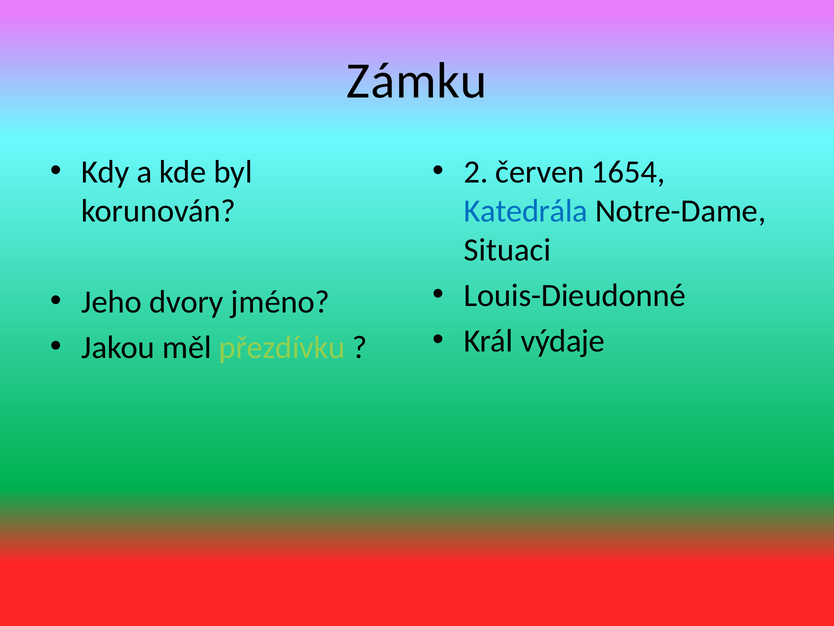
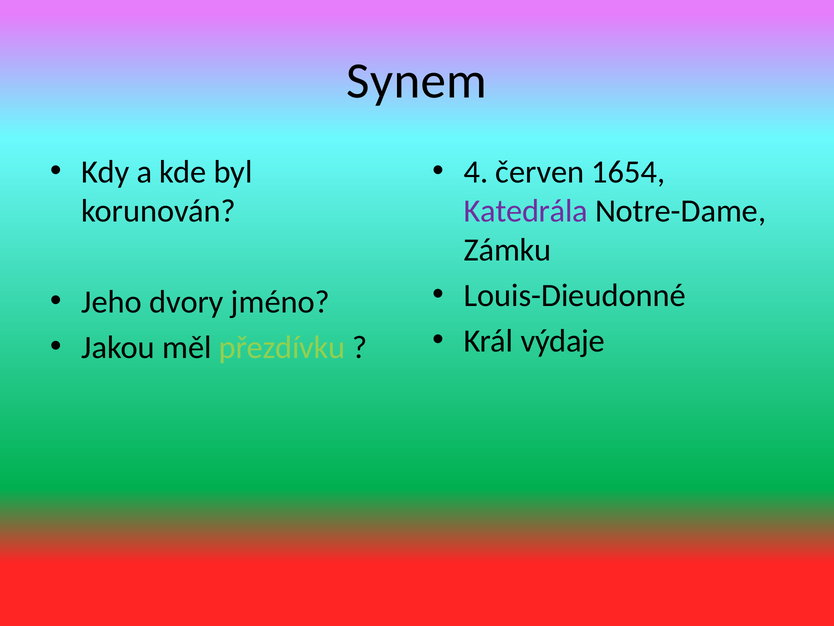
Zámku: Zámku -> Synem (417, 81)
2: 2 -> 4 (476, 172)
Katedrála colour: blue -> purple (526, 211)
Situaci: Situaci -> Zámku (508, 250)
